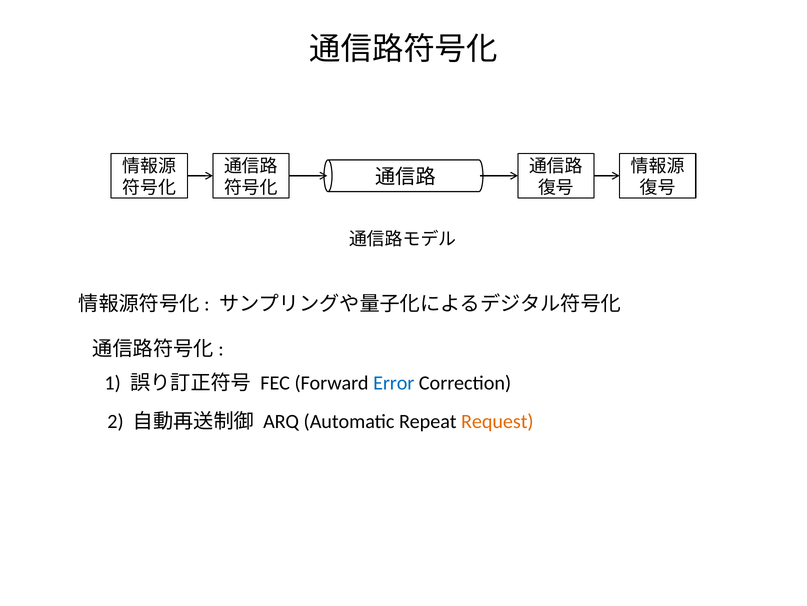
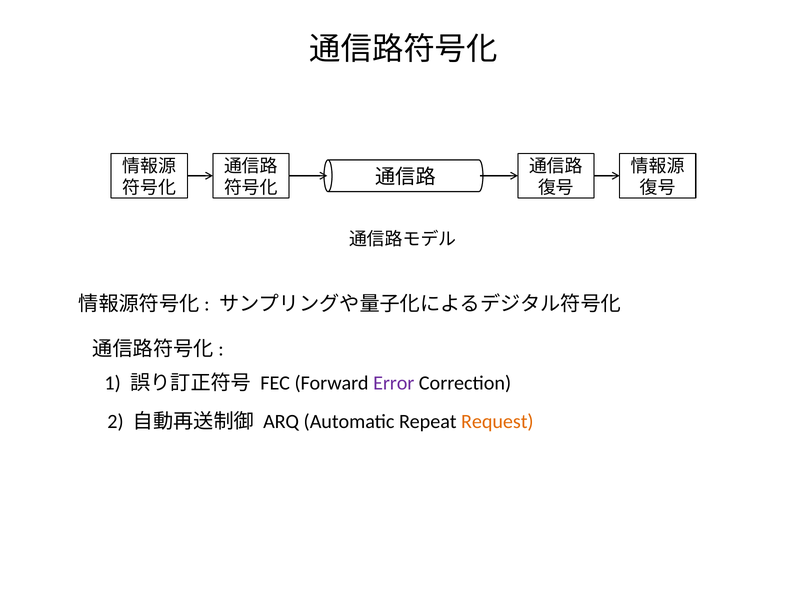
Error colour: blue -> purple (394, 383)
